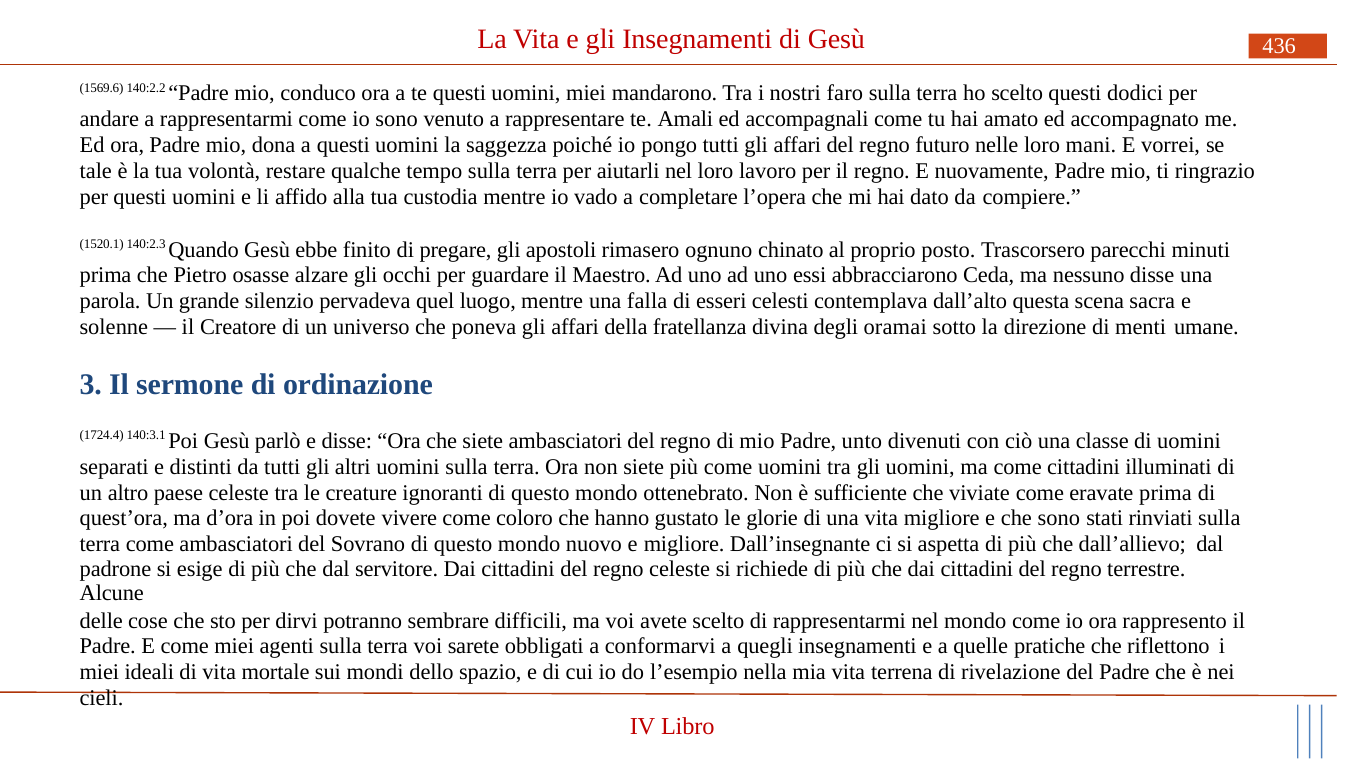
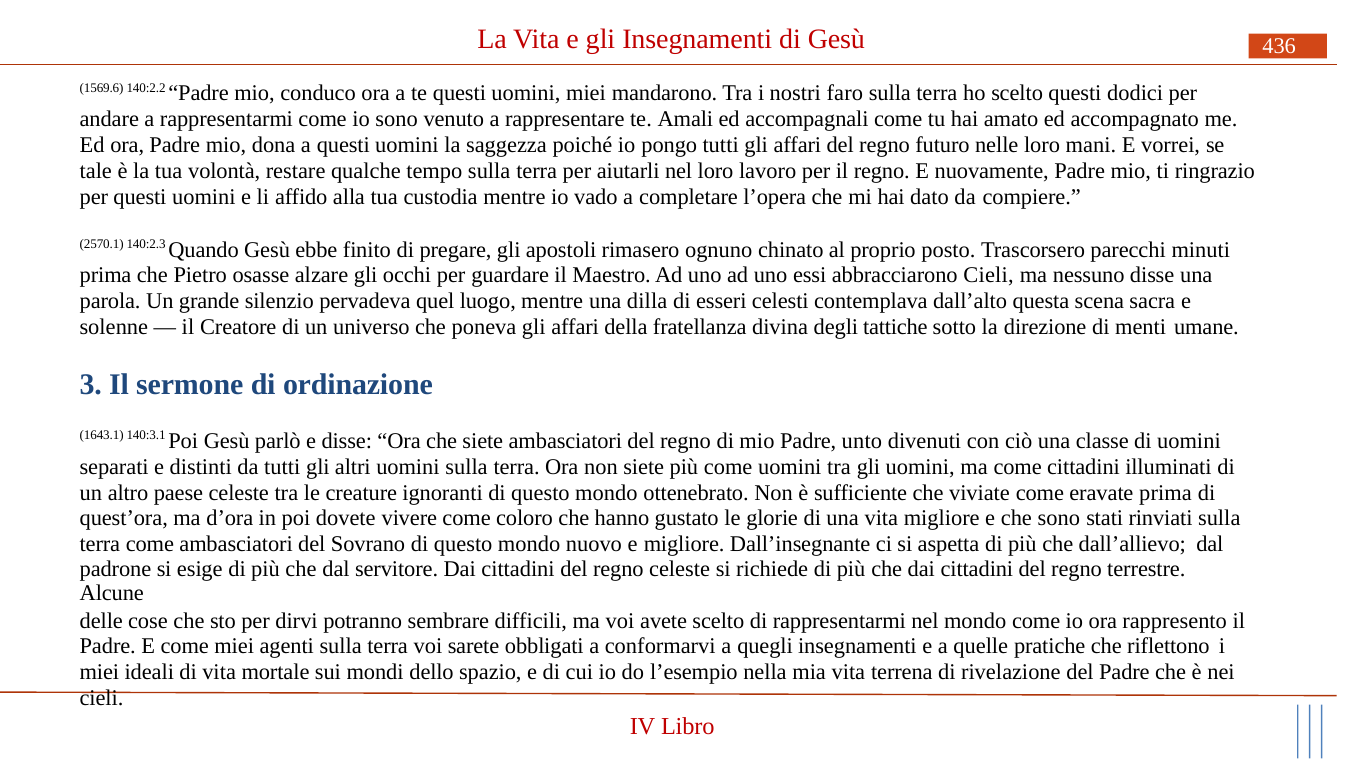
1520.1: 1520.1 -> 2570.1 (102, 244)
abbracciarono Ceda: Ceda -> Cieli (989, 276)
falla: falla -> dilla (647, 301)
oramai: oramai -> tattiche (895, 327)
1724.4: 1724.4 -> 1643.1 (102, 436)
